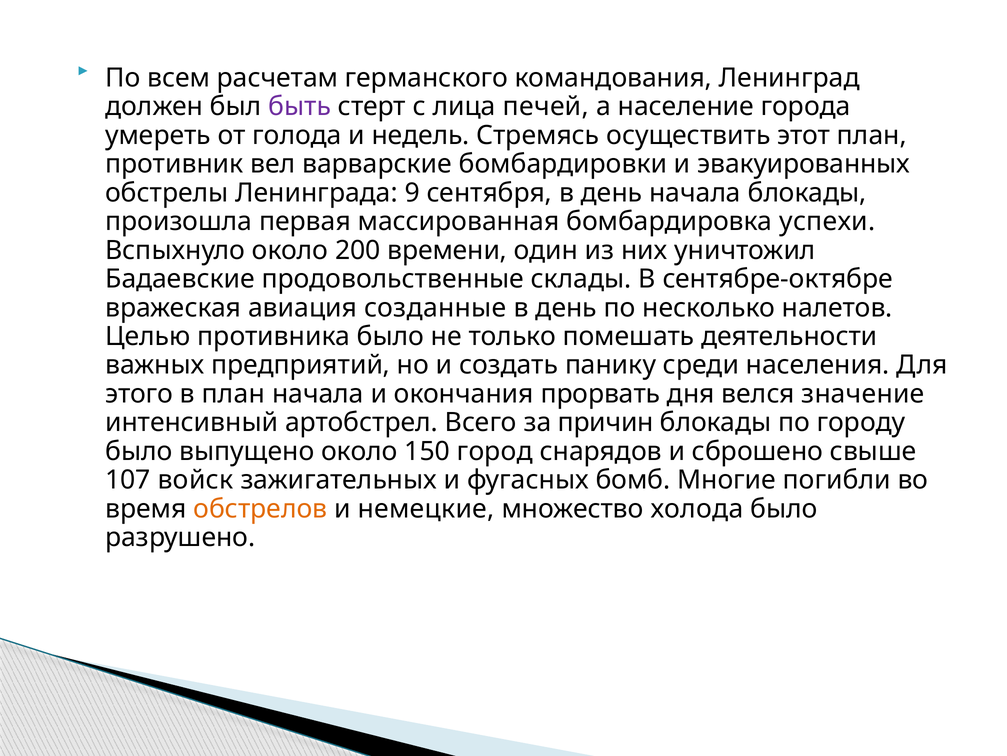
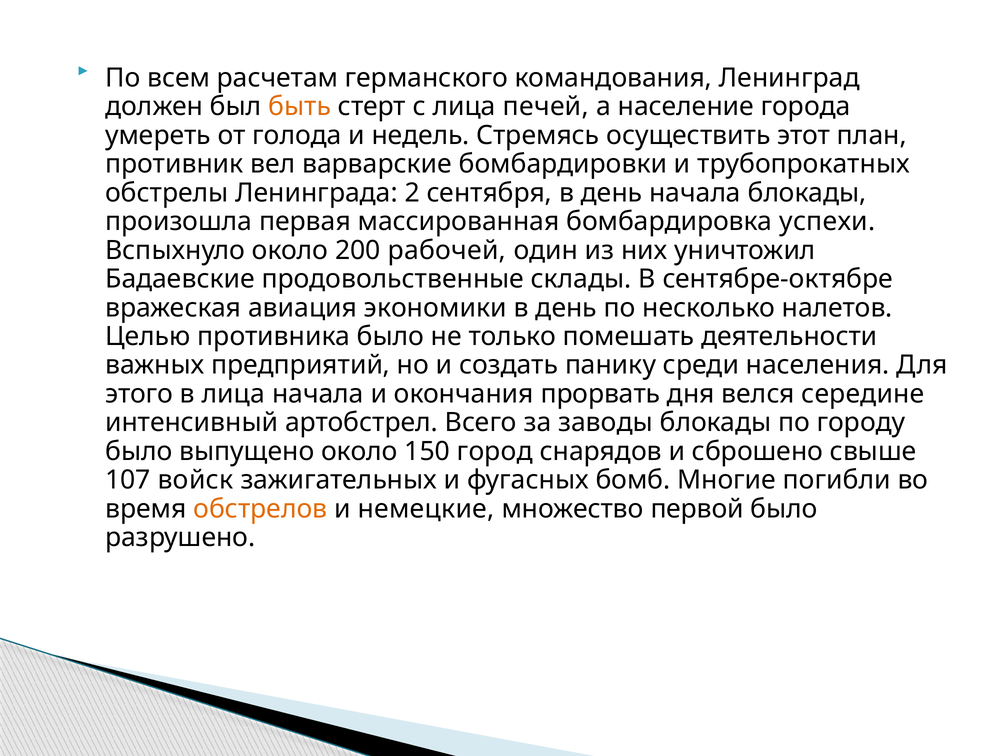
быть colour: purple -> orange (300, 107)
эвакуированных: эвакуированных -> трубопрокатных (804, 164)
9: 9 -> 2 (412, 193)
времени: времени -> рабочей (447, 250)
созданные: созданные -> экономики (435, 307)
в план: план -> лица (233, 394)
значение: значение -> середине (863, 394)
причин: причин -> заводы (605, 422)
холода: холода -> первой (697, 508)
